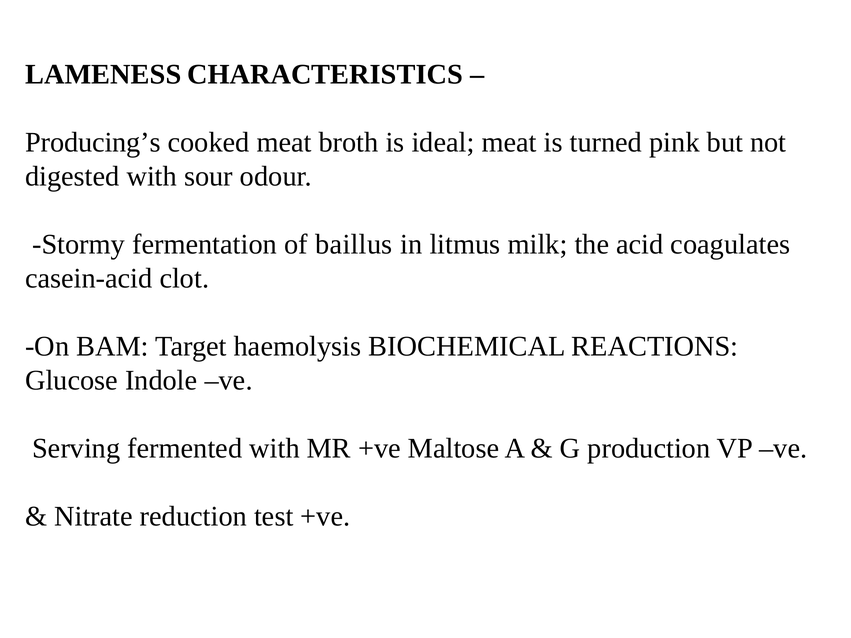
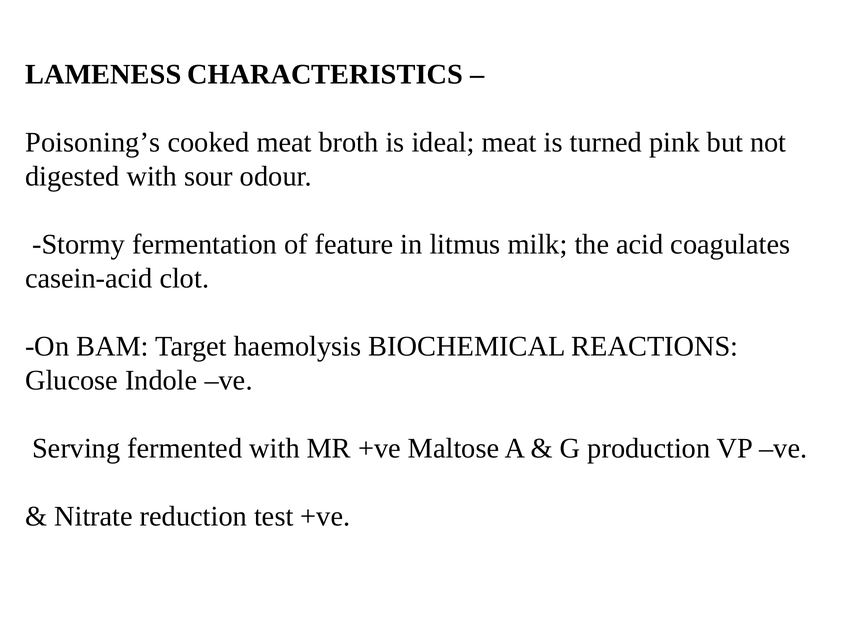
Producing’s: Producing’s -> Poisoning’s (93, 142)
baillus: baillus -> feature (354, 244)
